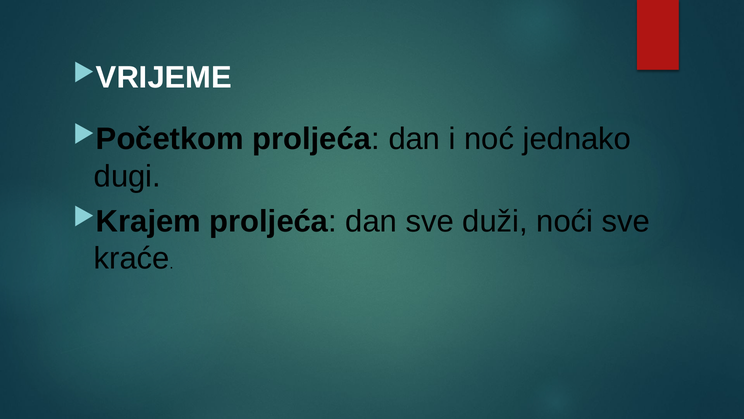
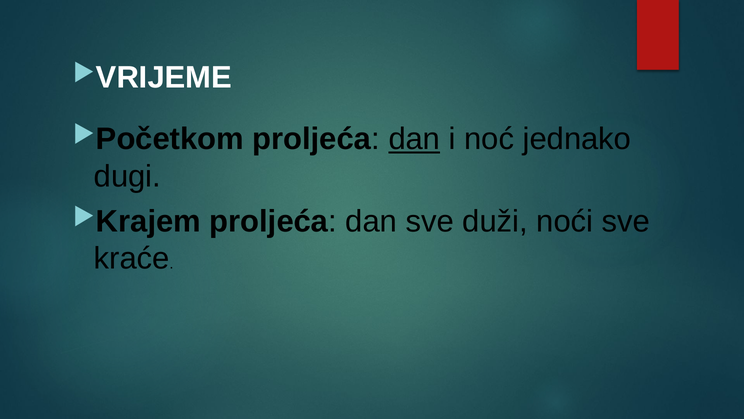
dan underline: none -> present (414, 139)
